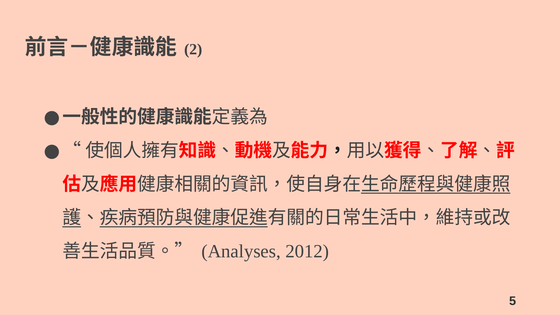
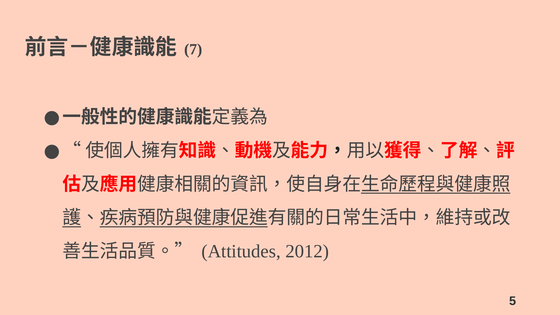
2: 2 -> 7 (193, 49)
Analyses: Analyses -> Attitudes (241, 251)
